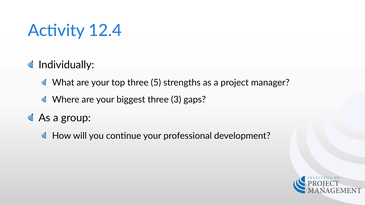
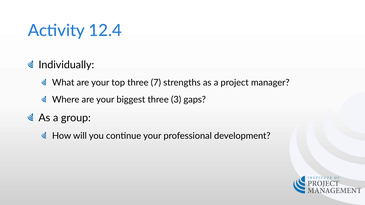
5: 5 -> 7 (156, 83)
